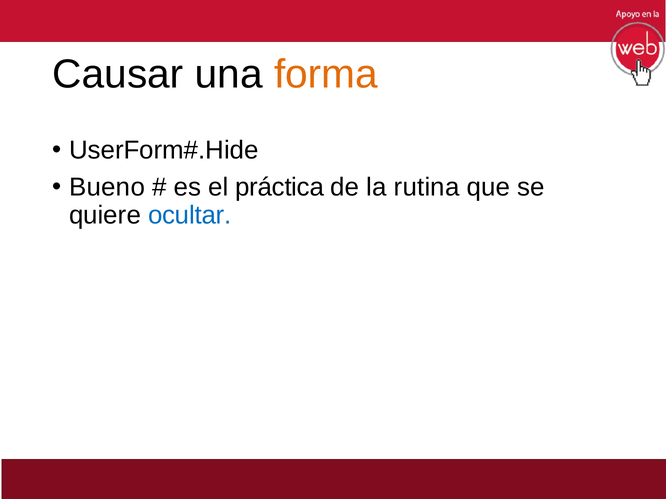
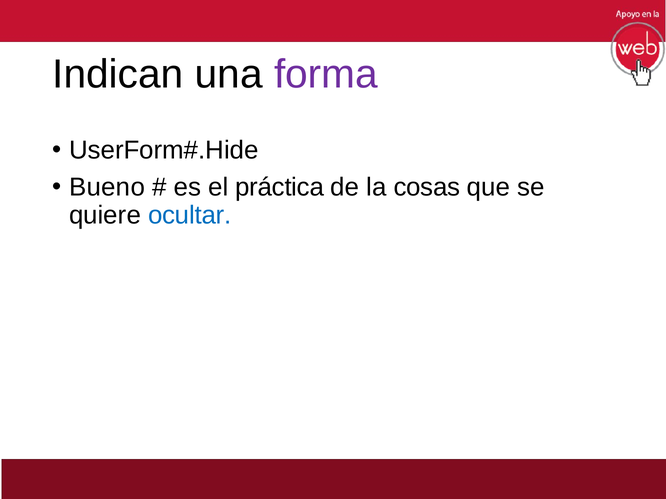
Causar: Causar -> Indican (118, 75)
forma colour: orange -> purple (326, 75)
rutina: rutina -> cosas (427, 187)
